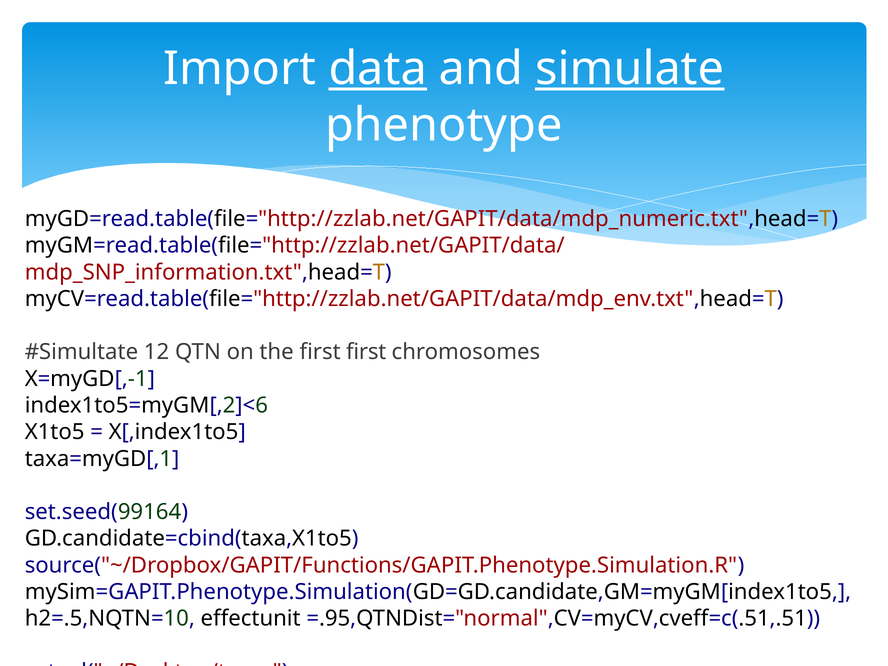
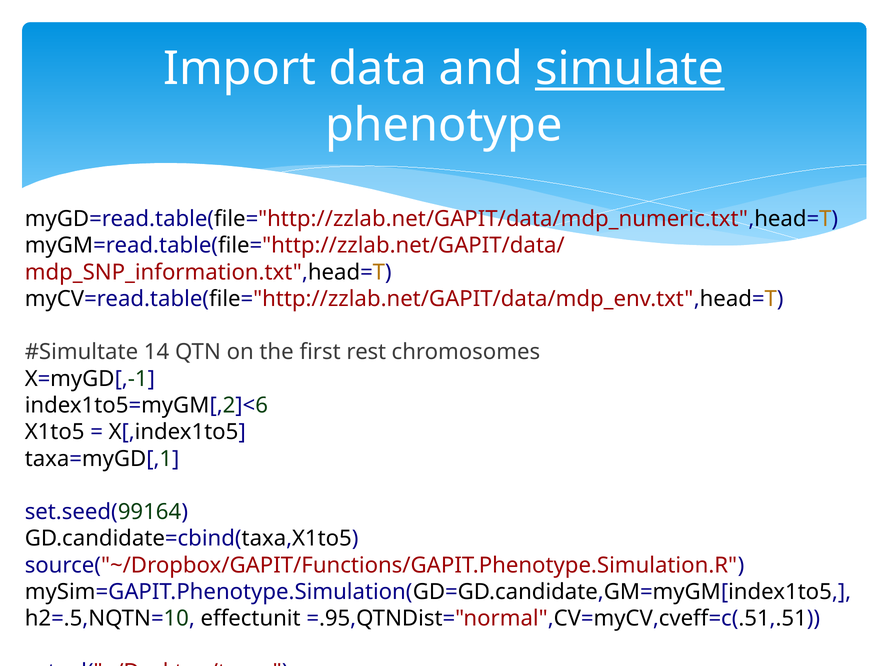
data underline: present -> none (378, 69)
12: 12 -> 14 (157, 352)
first first: first -> rest (366, 352)
